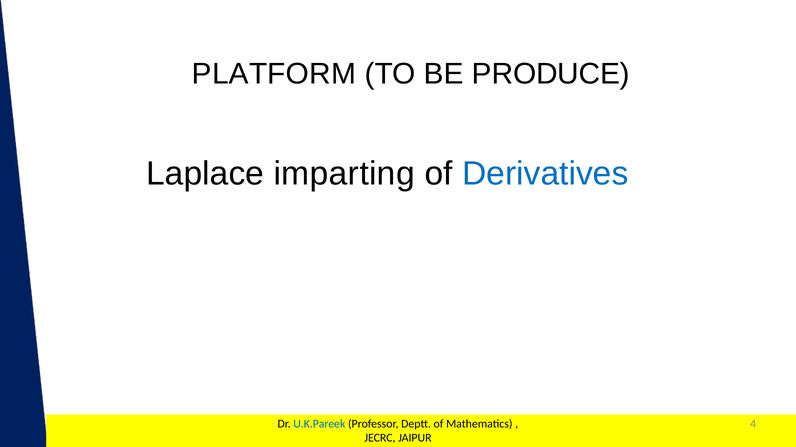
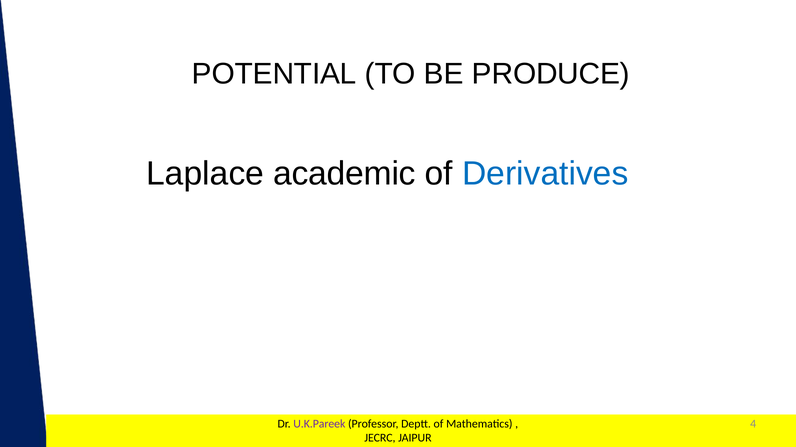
PLATFORM: PLATFORM -> POTENTIAL (274, 74)
imparting: imparting -> academic (345, 174)
U.K.Pareek colour: blue -> purple (319, 424)
